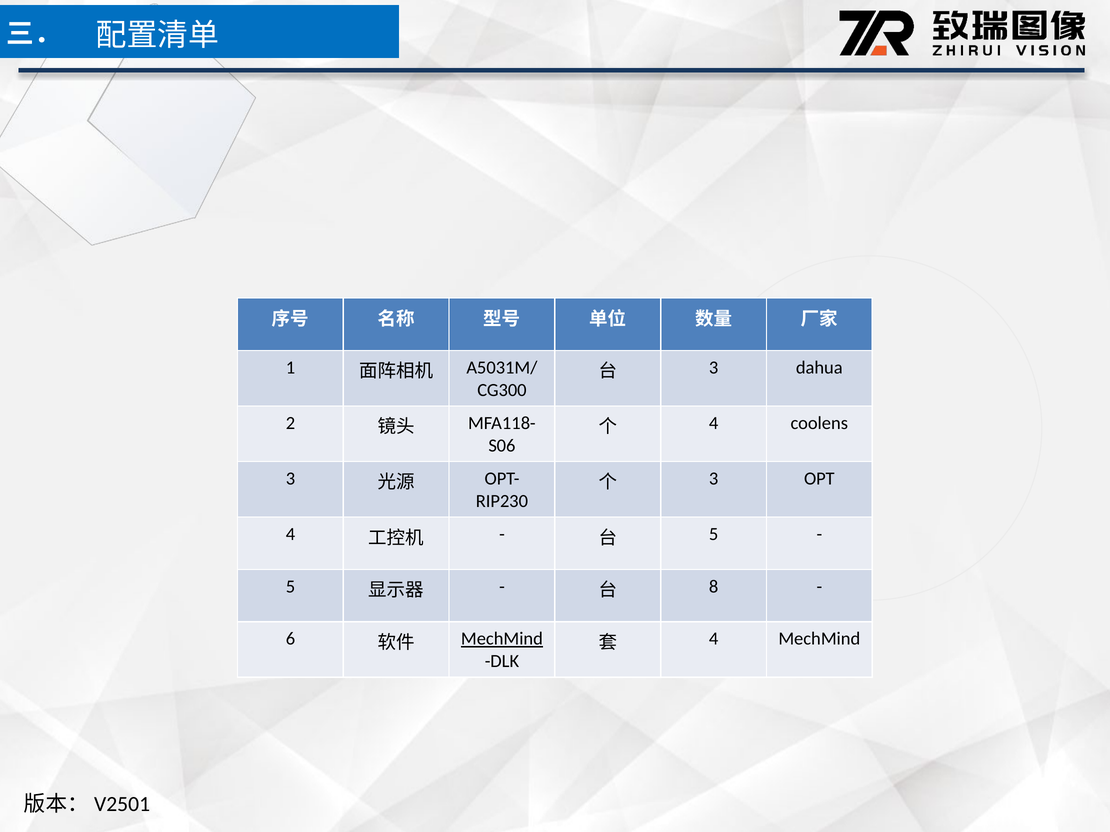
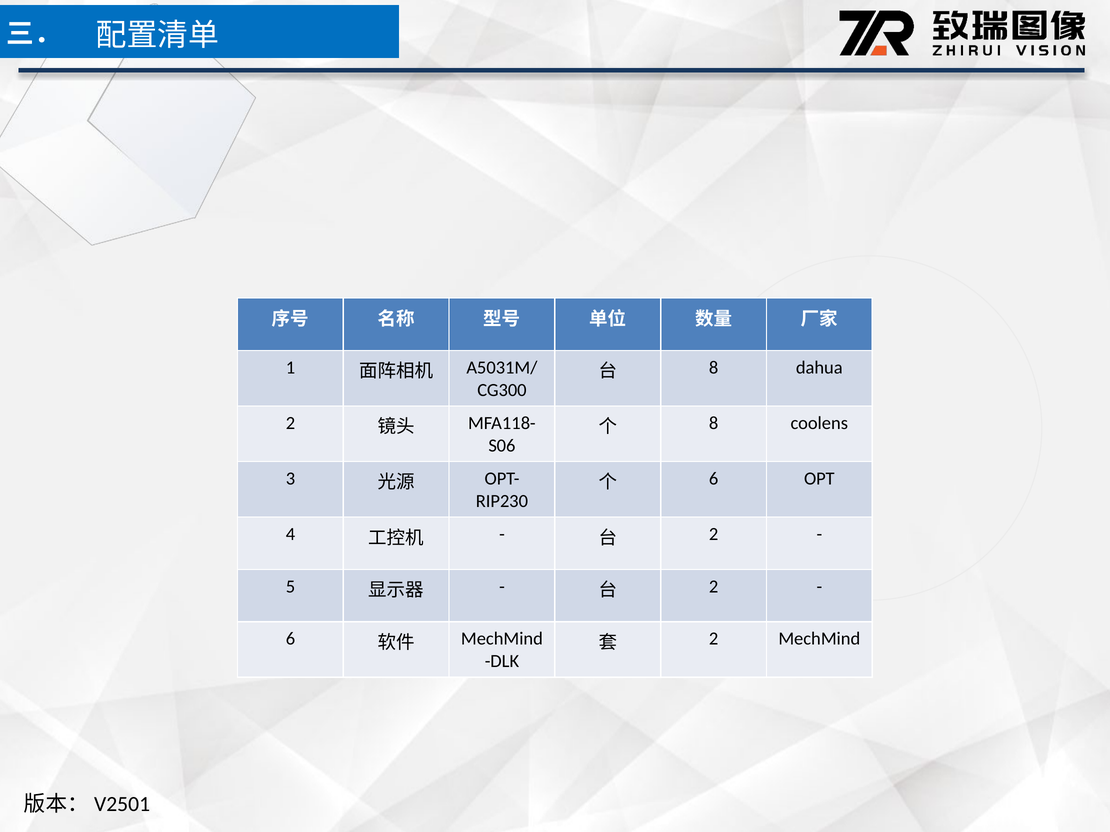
3: 3 -> 8 (714, 368)
4: 4 -> 8 (714, 423)
3: 3 -> 6 (714, 479)
5: 5 -> 2 (714, 534)
8: 8 -> 2 (714, 587)
MechMind underline: present -> none (502, 639)
4: 4 -> 2 (714, 639)
